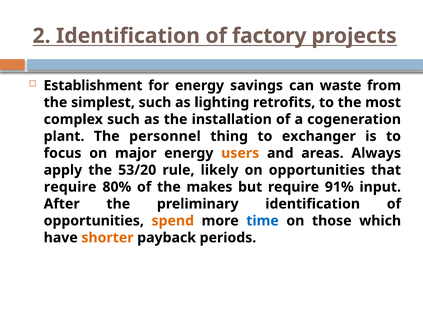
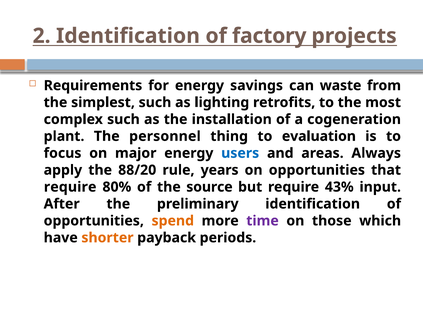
Establishment: Establishment -> Requirements (93, 86)
exchanger: exchanger -> evaluation (319, 136)
users colour: orange -> blue (240, 153)
53/20: 53/20 -> 88/20 (137, 170)
likely: likely -> years (220, 170)
makes: makes -> source (209, 187)
91%: 91% -> 43% (339, 187)
time colour: blue -> purple (263, 221)
